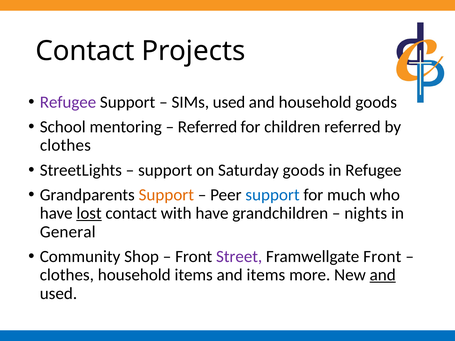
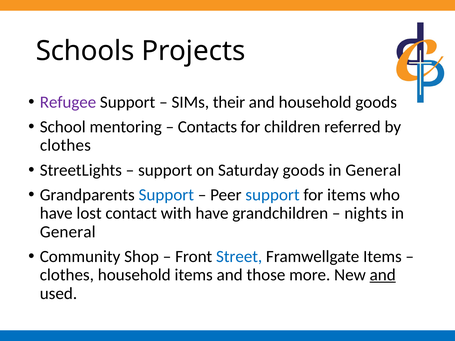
Contact: Contact -> Schools (85, 51)
SIMs used: used -> their (229, 102)
Referred: Referred -> Contacts (207, 127)
Refugee: Refugee -> General (373, 170)
Support colour: orange -> blue (166, 195)
for much: much -> items (346, 195)
lost underline: present -> none (89, 213)
Street colour: purple -> blue (239, 257)
Framwellgate Front: Front -> Items (382, 257)
and items: items -> those (266, 275)
